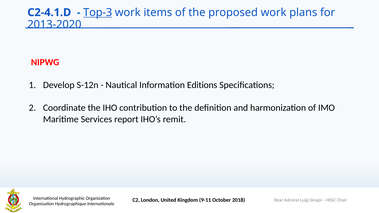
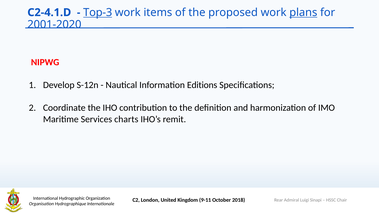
plans underline: none -> present (303, 12)
2013-2020: 2013-2020 -> 2001-2020 (54, 24)
report: report -> charts (126, 119)
